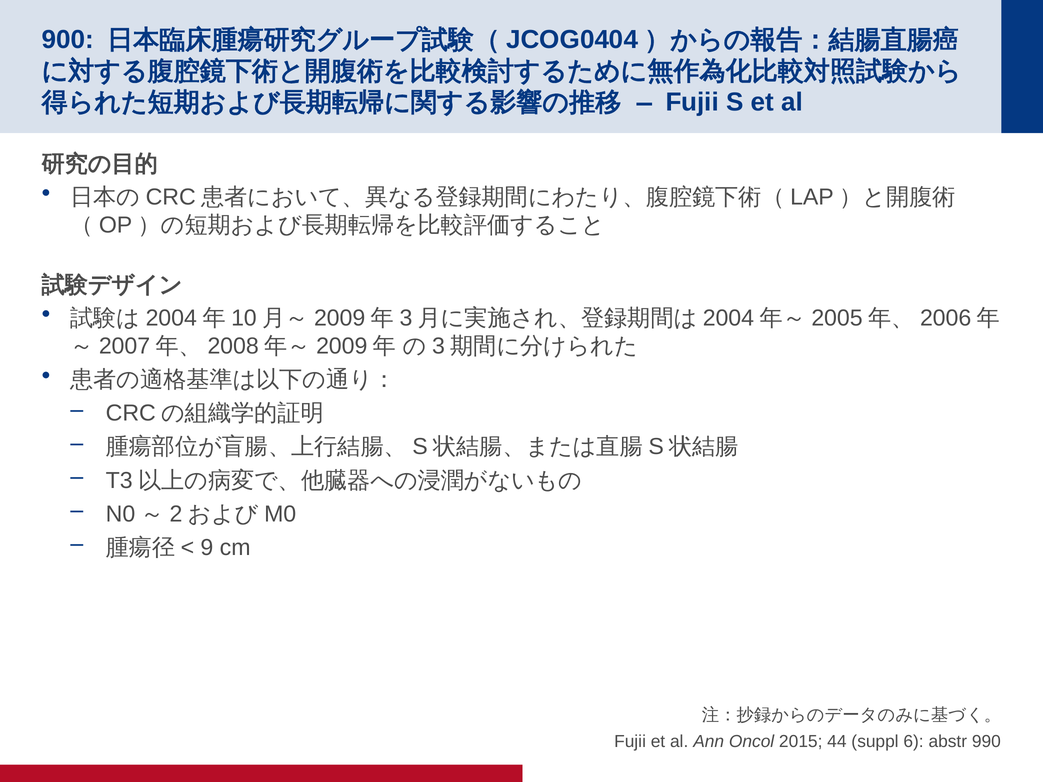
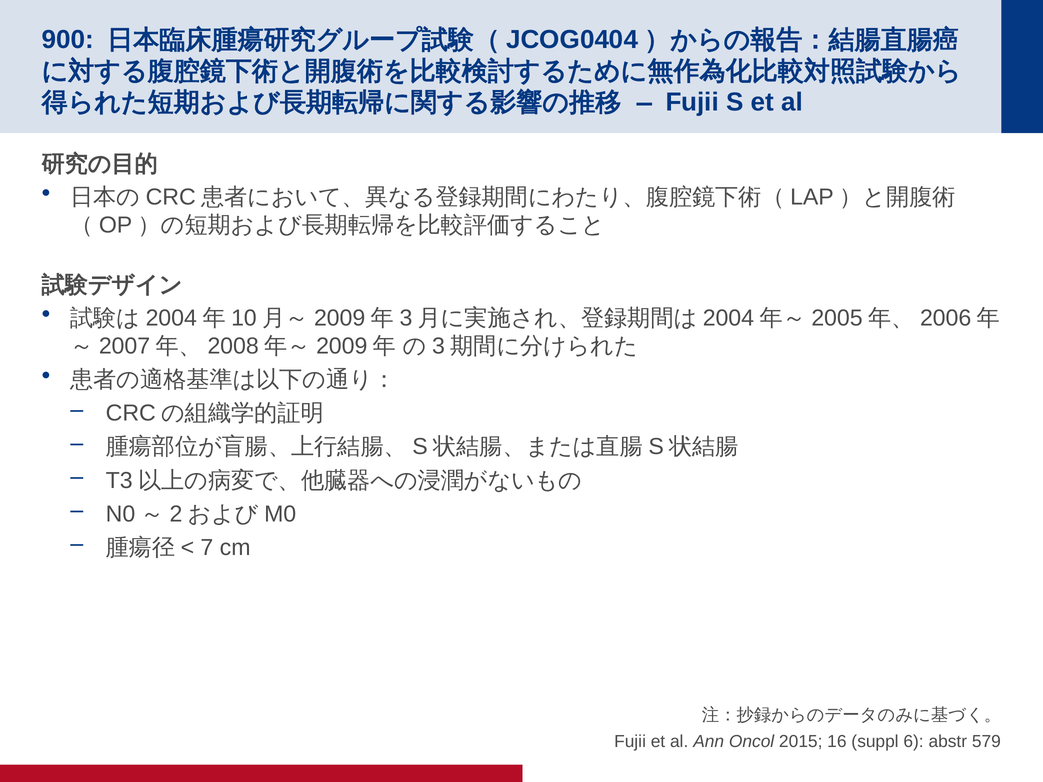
9: 9 -> 7 (207, 548)
44: 44 -> 16 (837, 742)
990: 990 -> 579 (986, 742)
